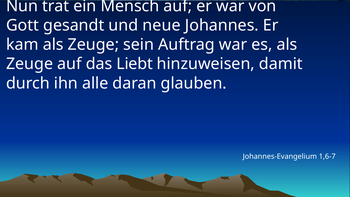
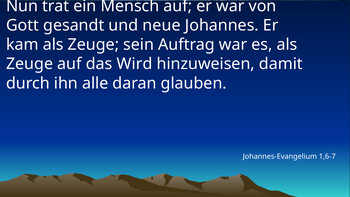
Liebt: Liebt -> Wird (134, 64)
